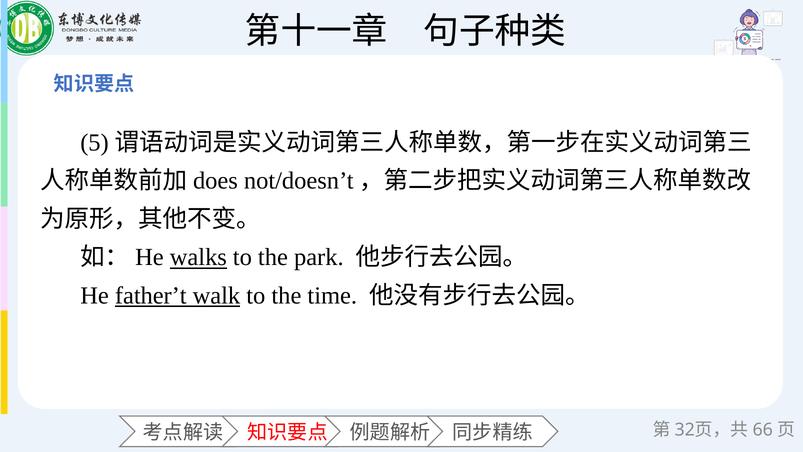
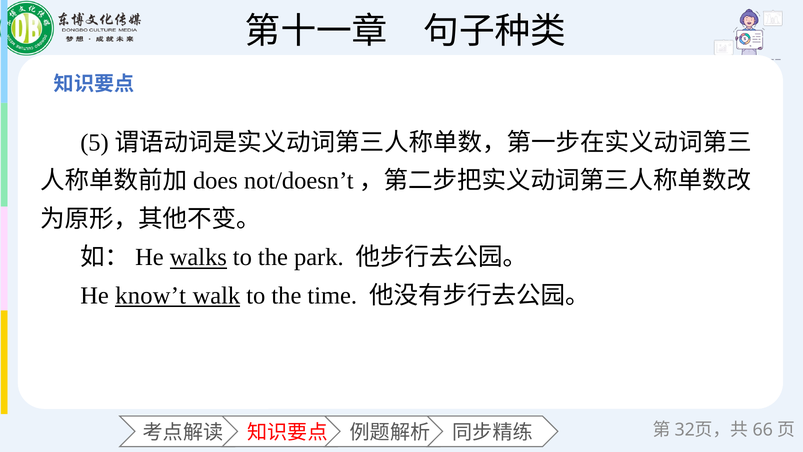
father’t: father’t -> know’t (151, 295)
